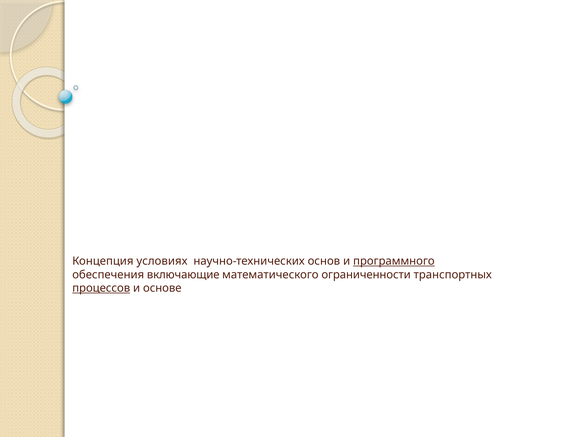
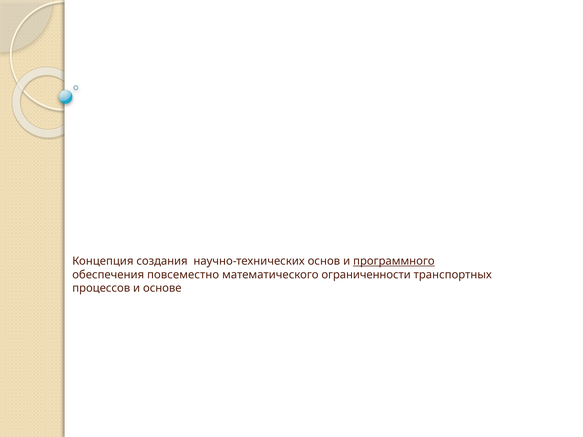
условиях: условиях -> создания (162, 261)
включающие: включающие -> повсеместно (183, 275)
процессов underline: present -> none (101, 288)
